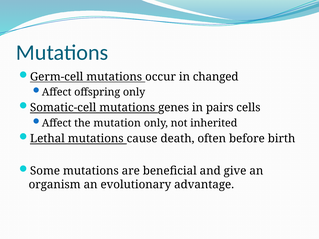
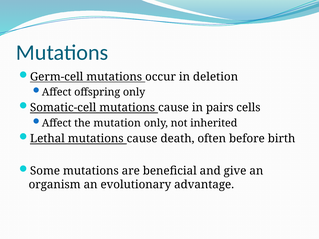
changed: changed -> deletion (216, 77)
Somatic-cell mutations genes: genes -> cause (174, 108)
